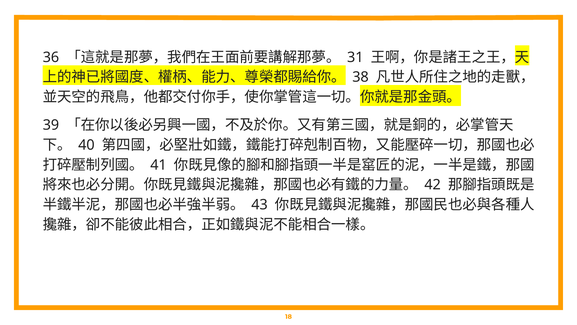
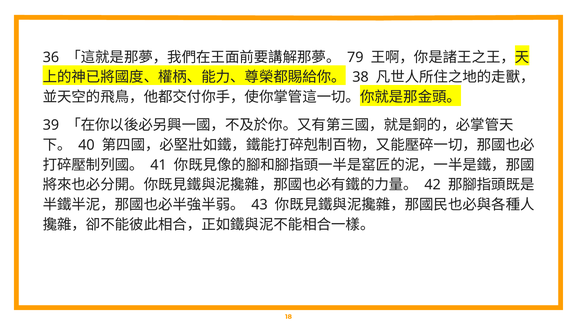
31: 31 -> 79 (355, 57)
